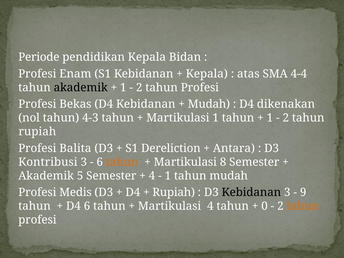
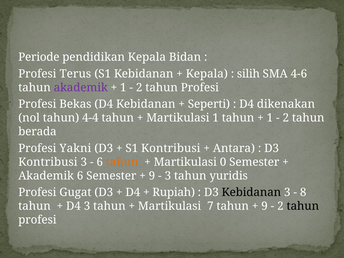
Enam: Enam -> Terus (75, 74)
atas: atas -> silih (248, 74)
4-4: 4-4 -> 4-6 (299, 74)
akademik colour: black -> purple (81, 87)
Mudah: Mudah -> Seperti (209, 104)
4-3: 4-3 -> 4-4 (90, 118)
rupiah: rupiah -> berada (37, 132)
Balita: Balita -> Yakni (75, 148)
S1 Dereliction: Dereliction -> Kontribusi (171, 148)
8: 8 -> 0 (223, 162)
Akademik 5: 5 -> 6 (80, 176)
4: 4 -> 9 (152, 176)
1: 1 -> 3 (168, 176)
tahun mudah: mudah -> yuridis (229, 176)
Medis: Medis -> Gugat (75, 192)
9: 9 -> 8 (303, 192)
D4 6: 6 -> 3 (87, 206)
Martikulasi 4: 4 -> 7 (210, 206)
0: 0 -> 9 (264, 206)
tahun colour: orange -> black (303, 206)
